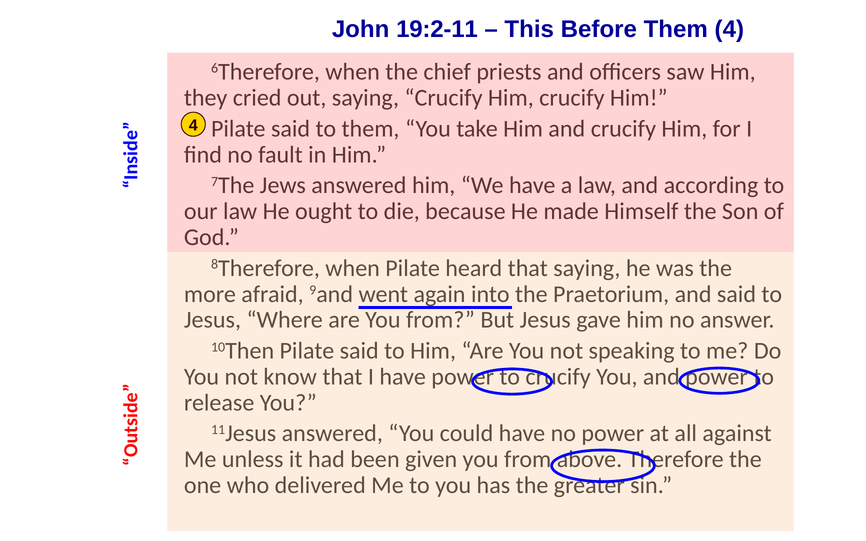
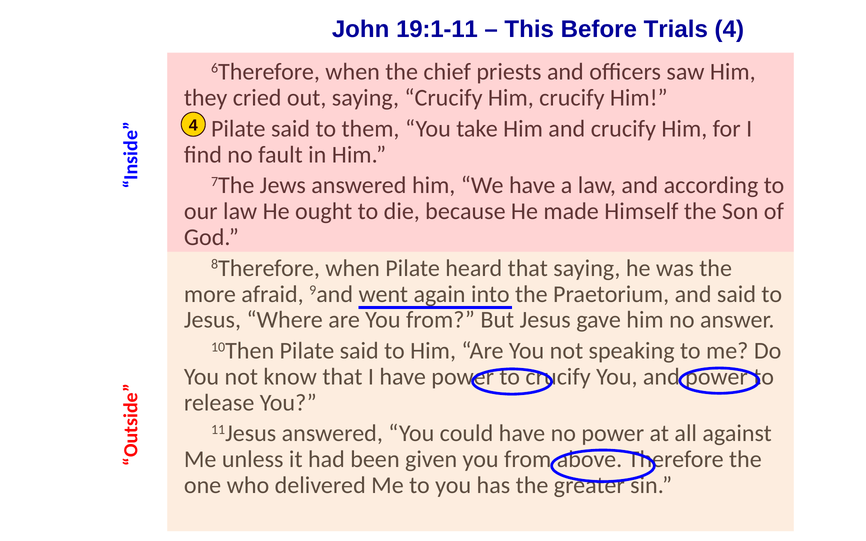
19:2-11: 19:2-11 -> 19:1-11 (437, 29)
Before Them: Them -> Trials (676, 29)
